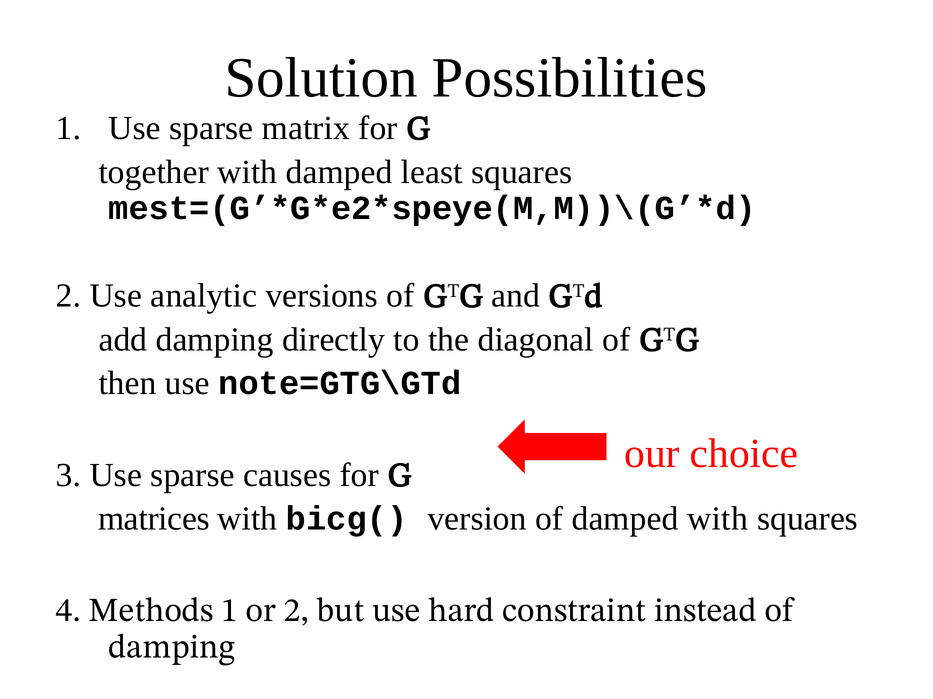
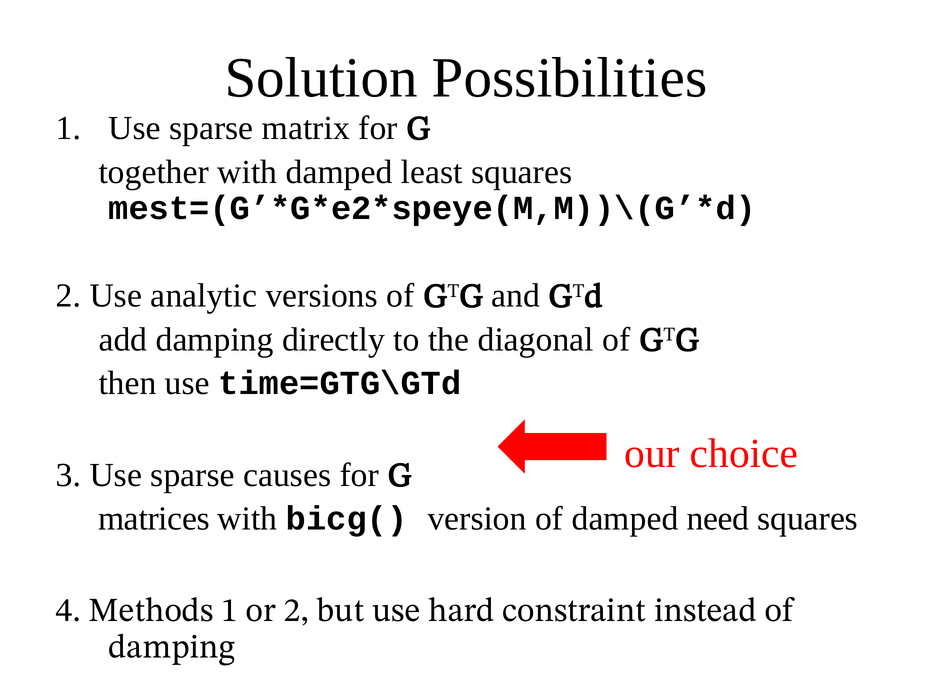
note=GTG\GTd: note=GTG\GTd -> time=GTG\GTd (340, 384)
damped with: with -> need (718, 519)
